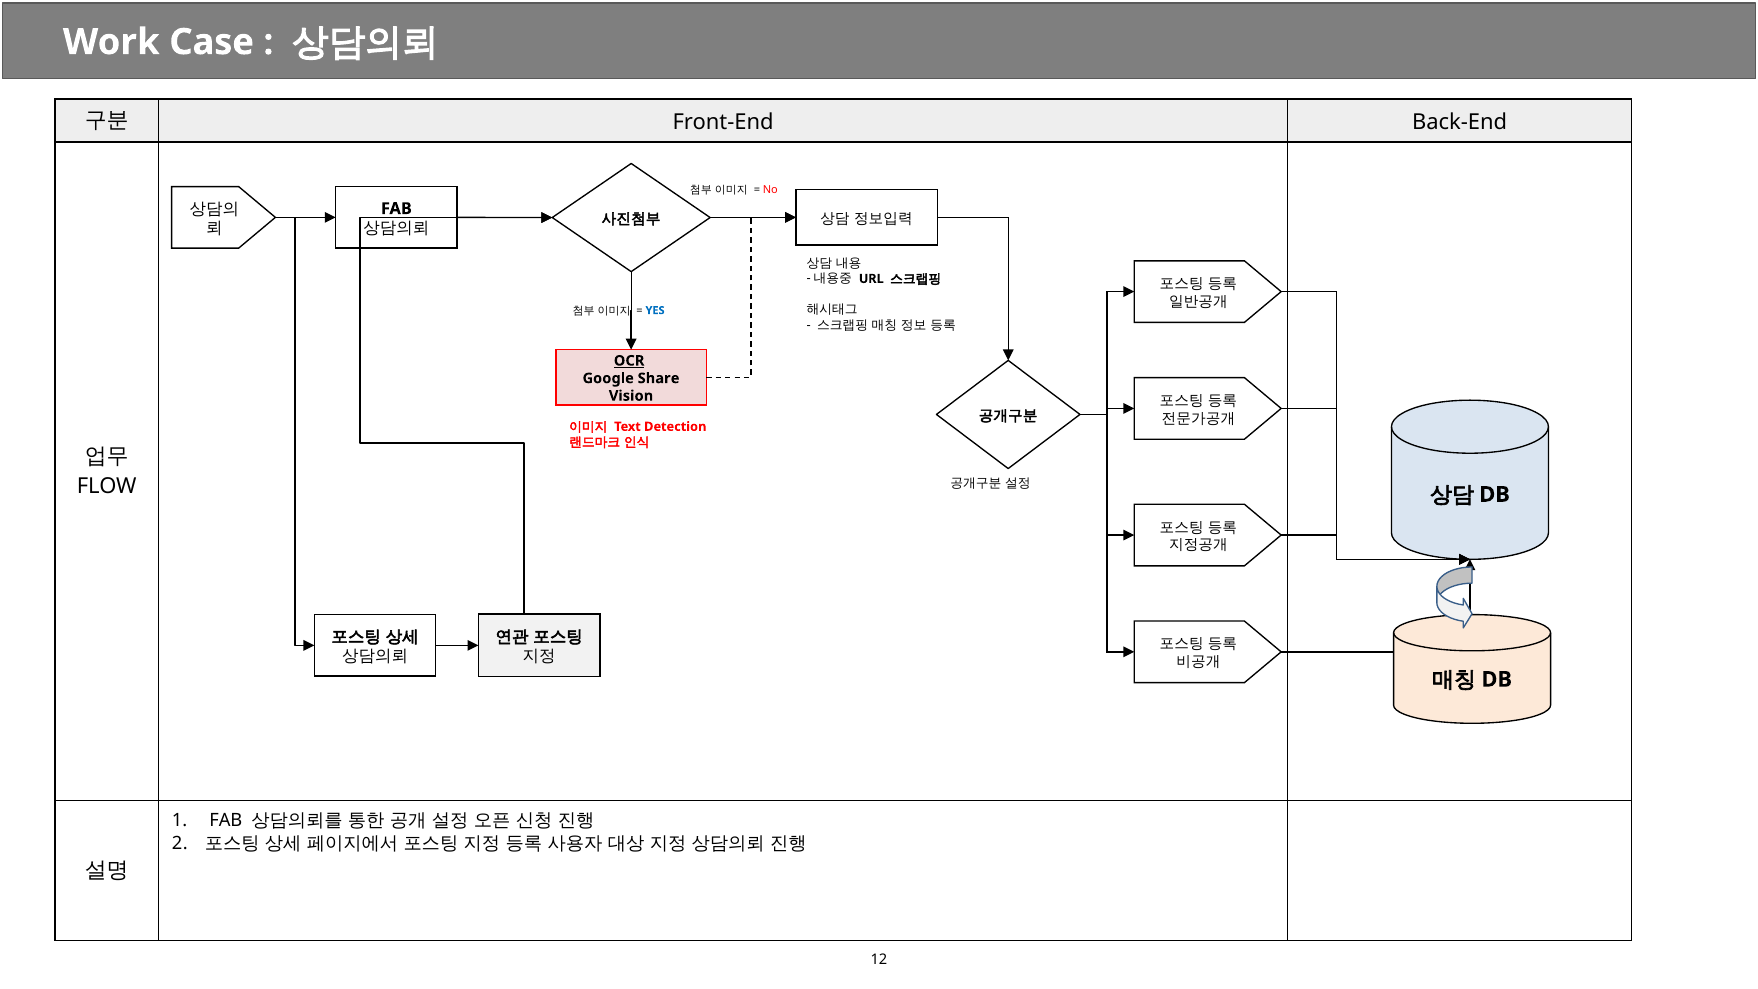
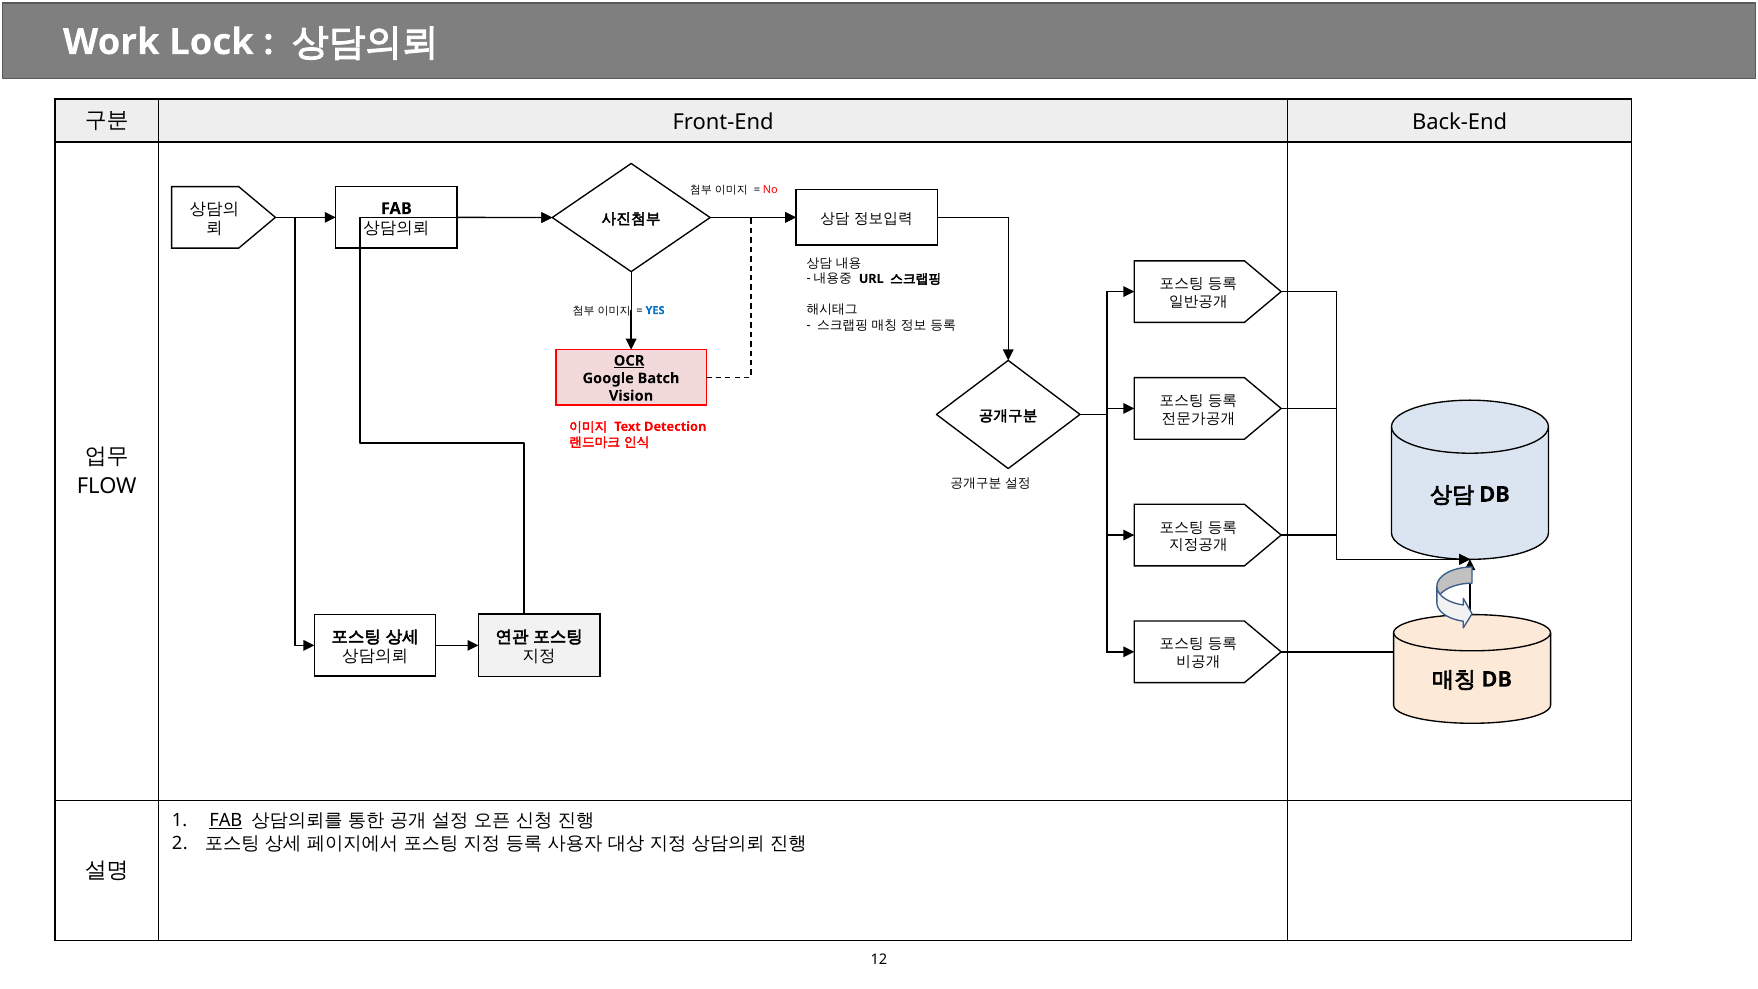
Case: Case -> Lock (212, 42)
Share: Share -> Batch (659, 378)
FAB underline: none -> present (226, 820)
